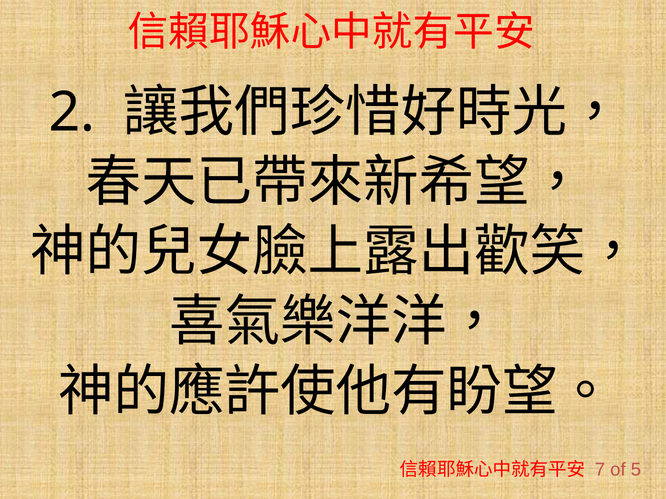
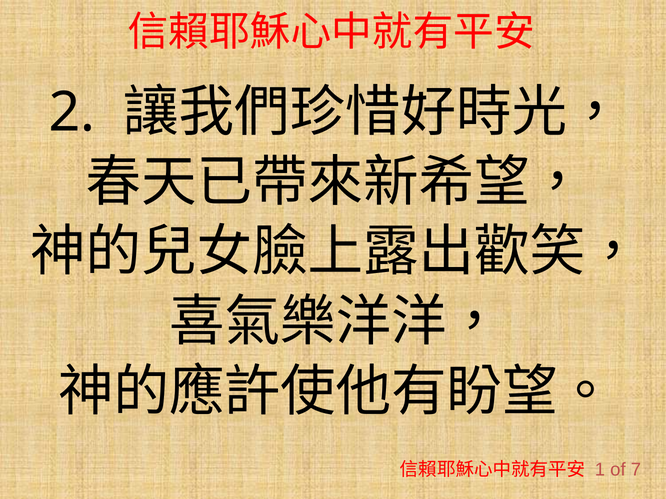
7: 7 -> 1 (600, 470)
5: 5 -> 7 (636, 470)
